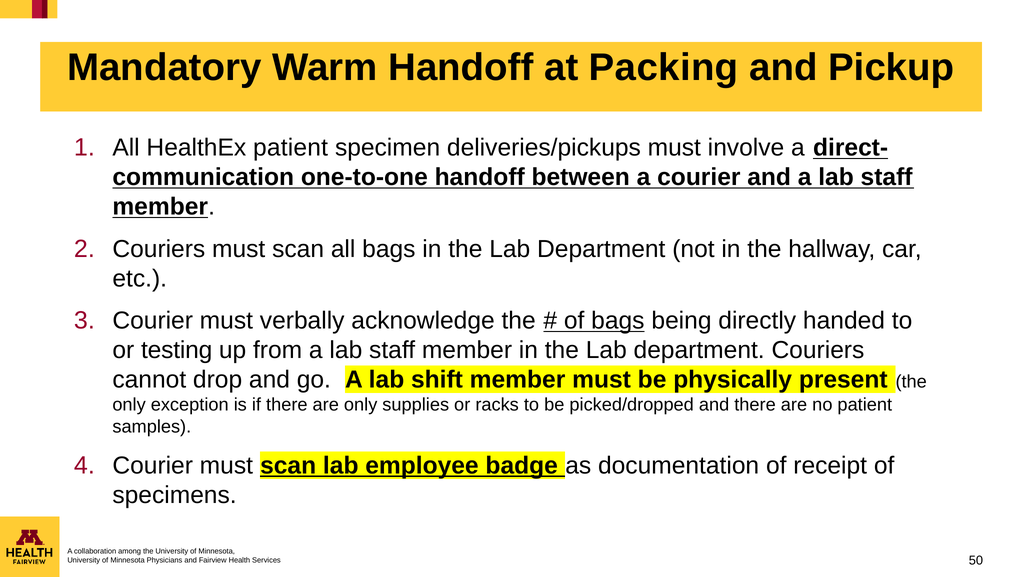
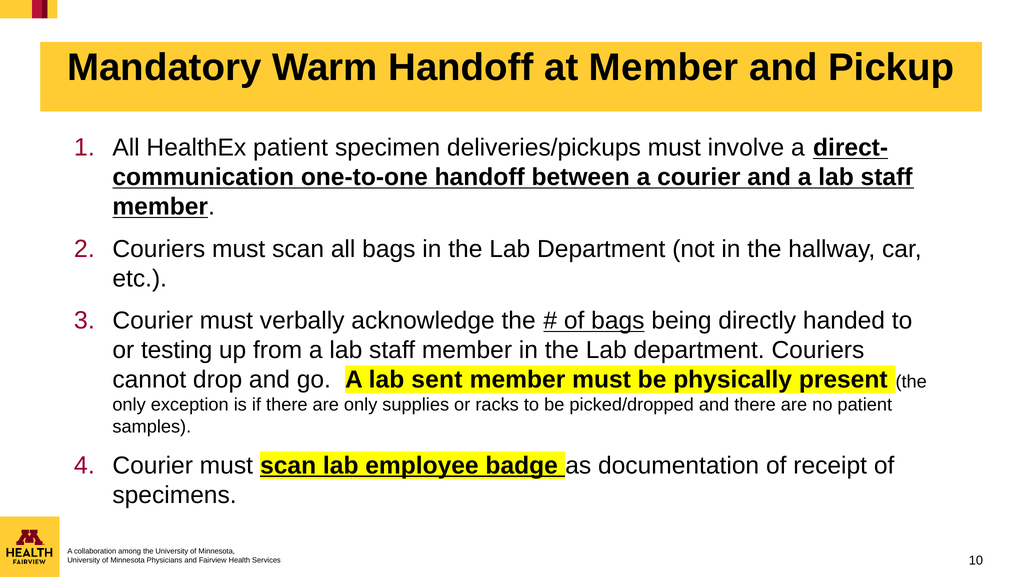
at Packing: Packing -> Member (664, 68)
shift: shift -> sent (437, 380)
50: 50 -> 10 (976, 560)
